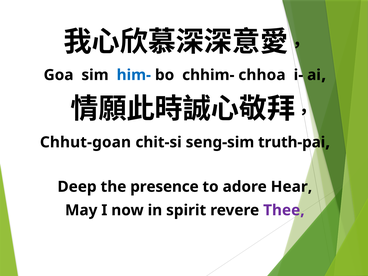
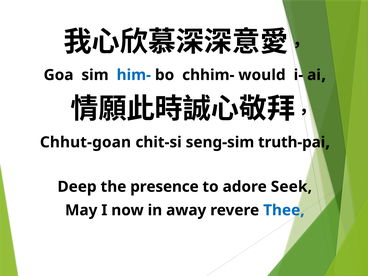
chhoa: chhoa -> would (262, 75)
Hear: Hear -> Seek (291, 187)
spirit: spirit -> away (186, 210)
Thee colour: purple -> blue (284, 210)
